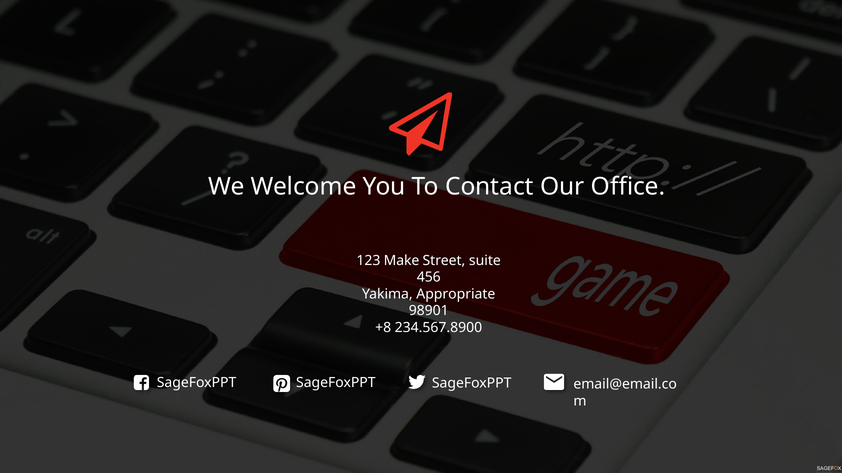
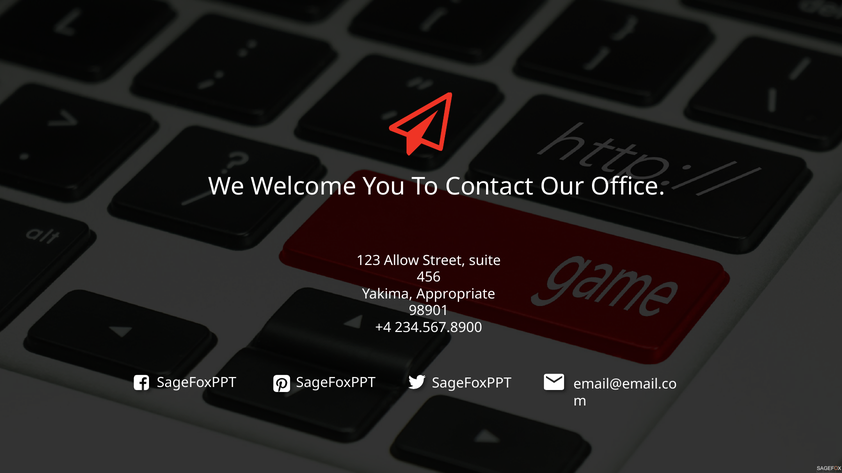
Make: Make -> Allow (402, 261)
+8: +8 -> +4 (383, 328)
